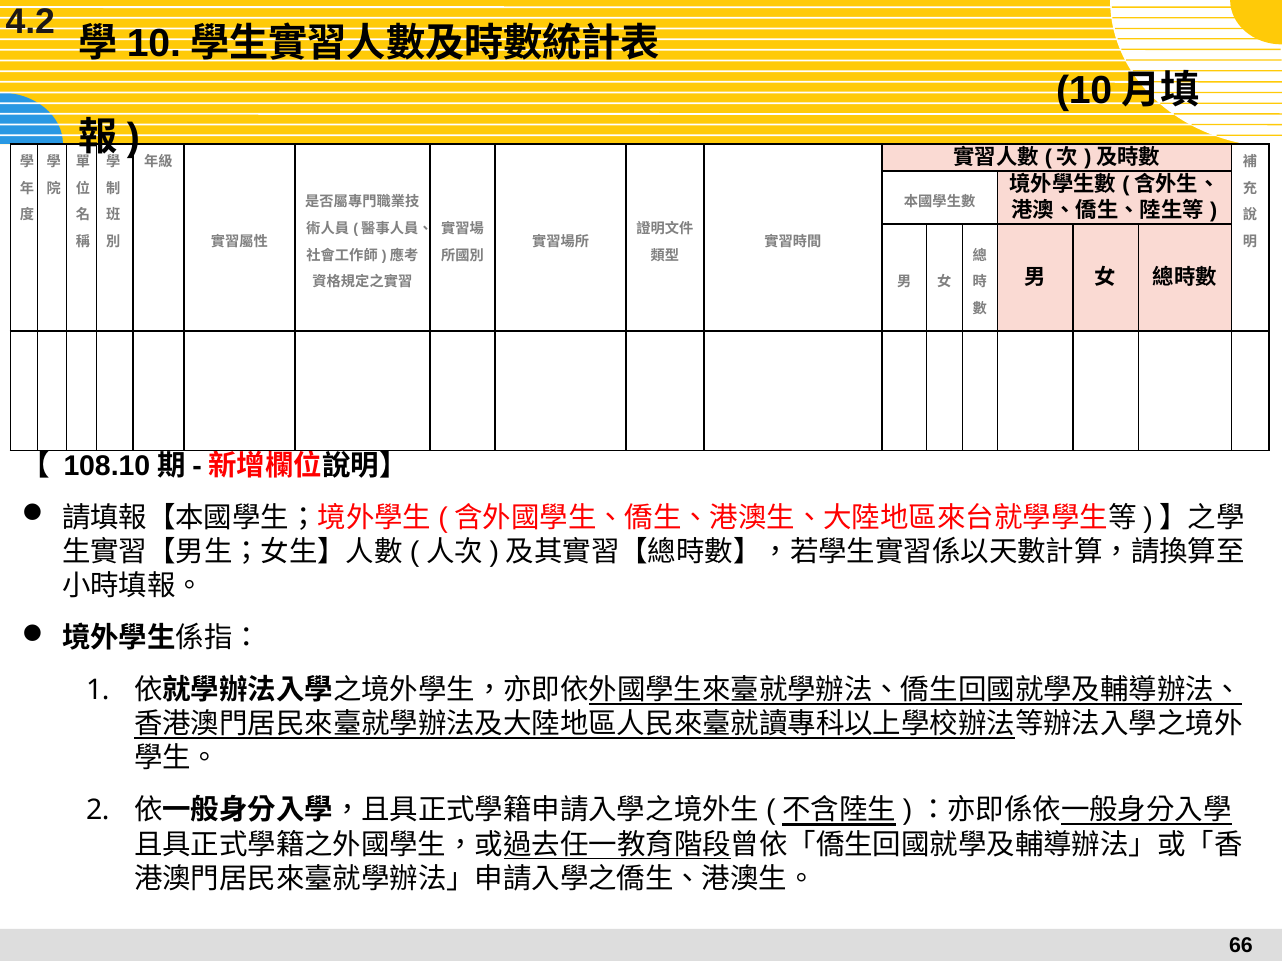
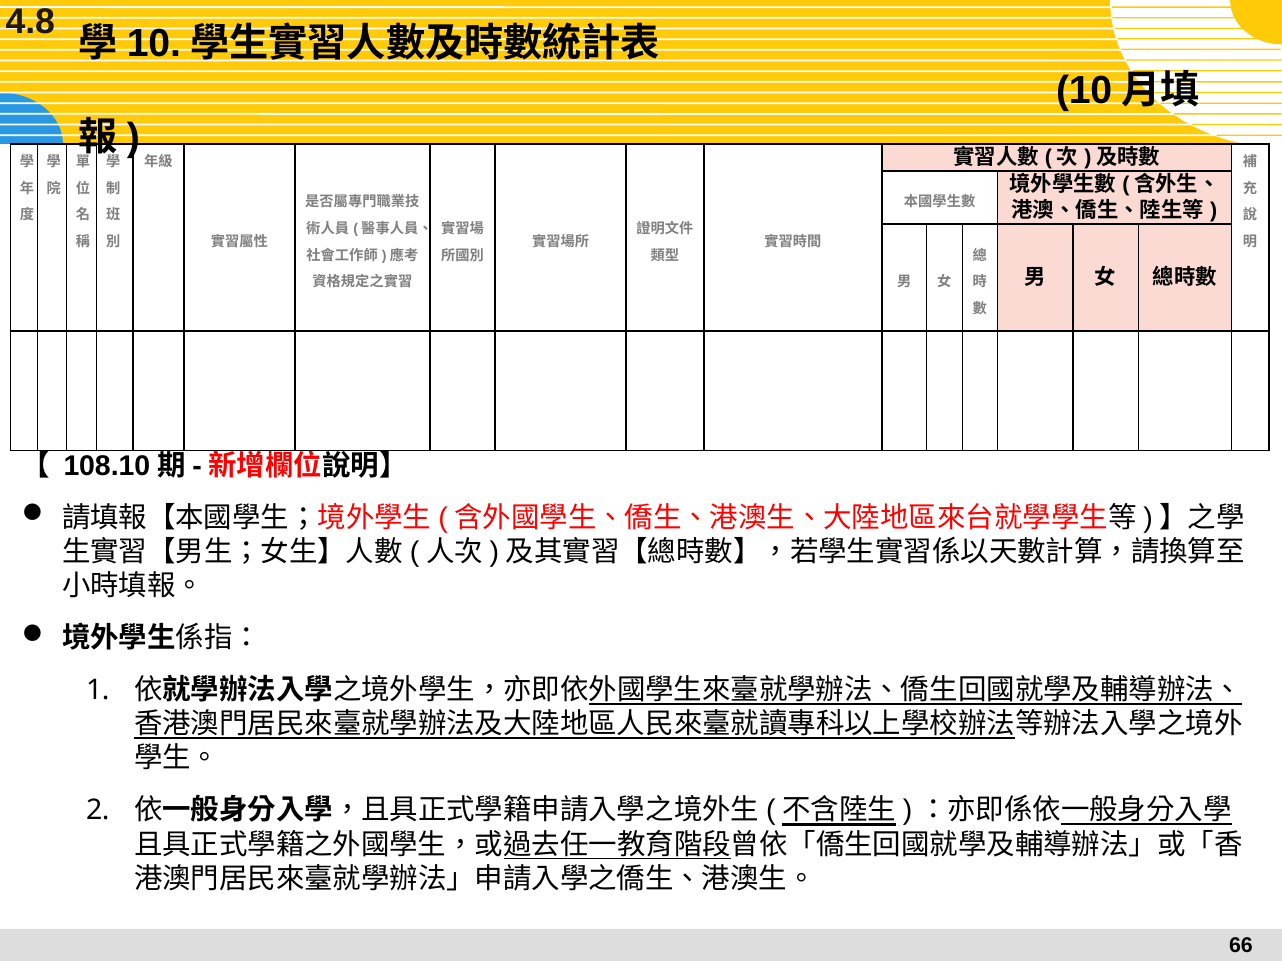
4.2: 4.2 -> 4.8 (30, 22)
